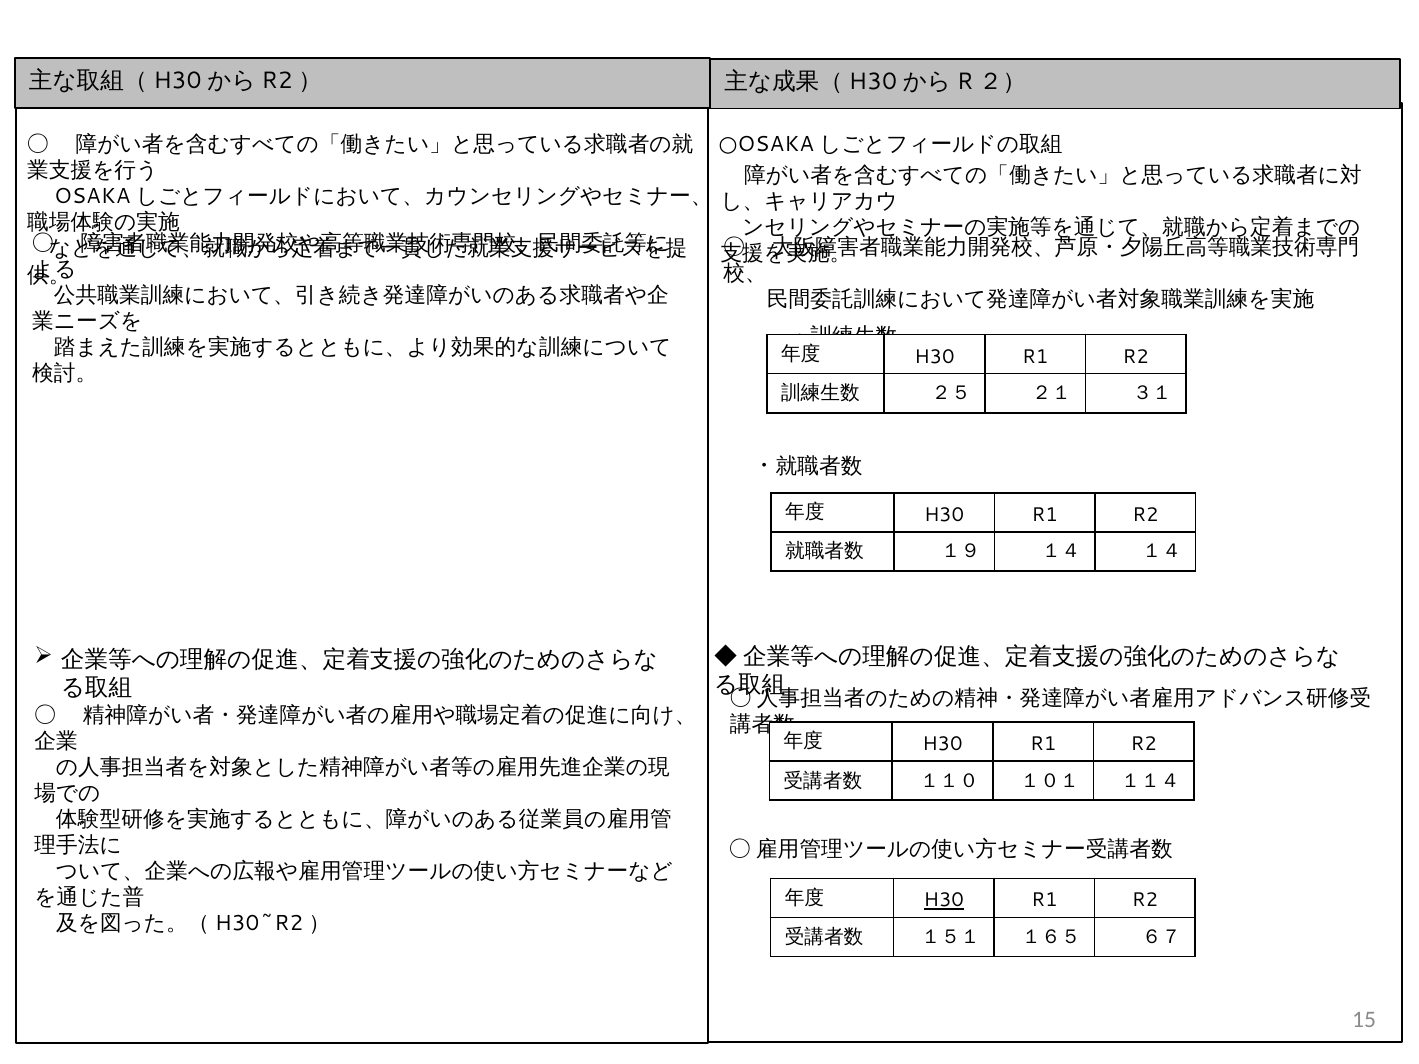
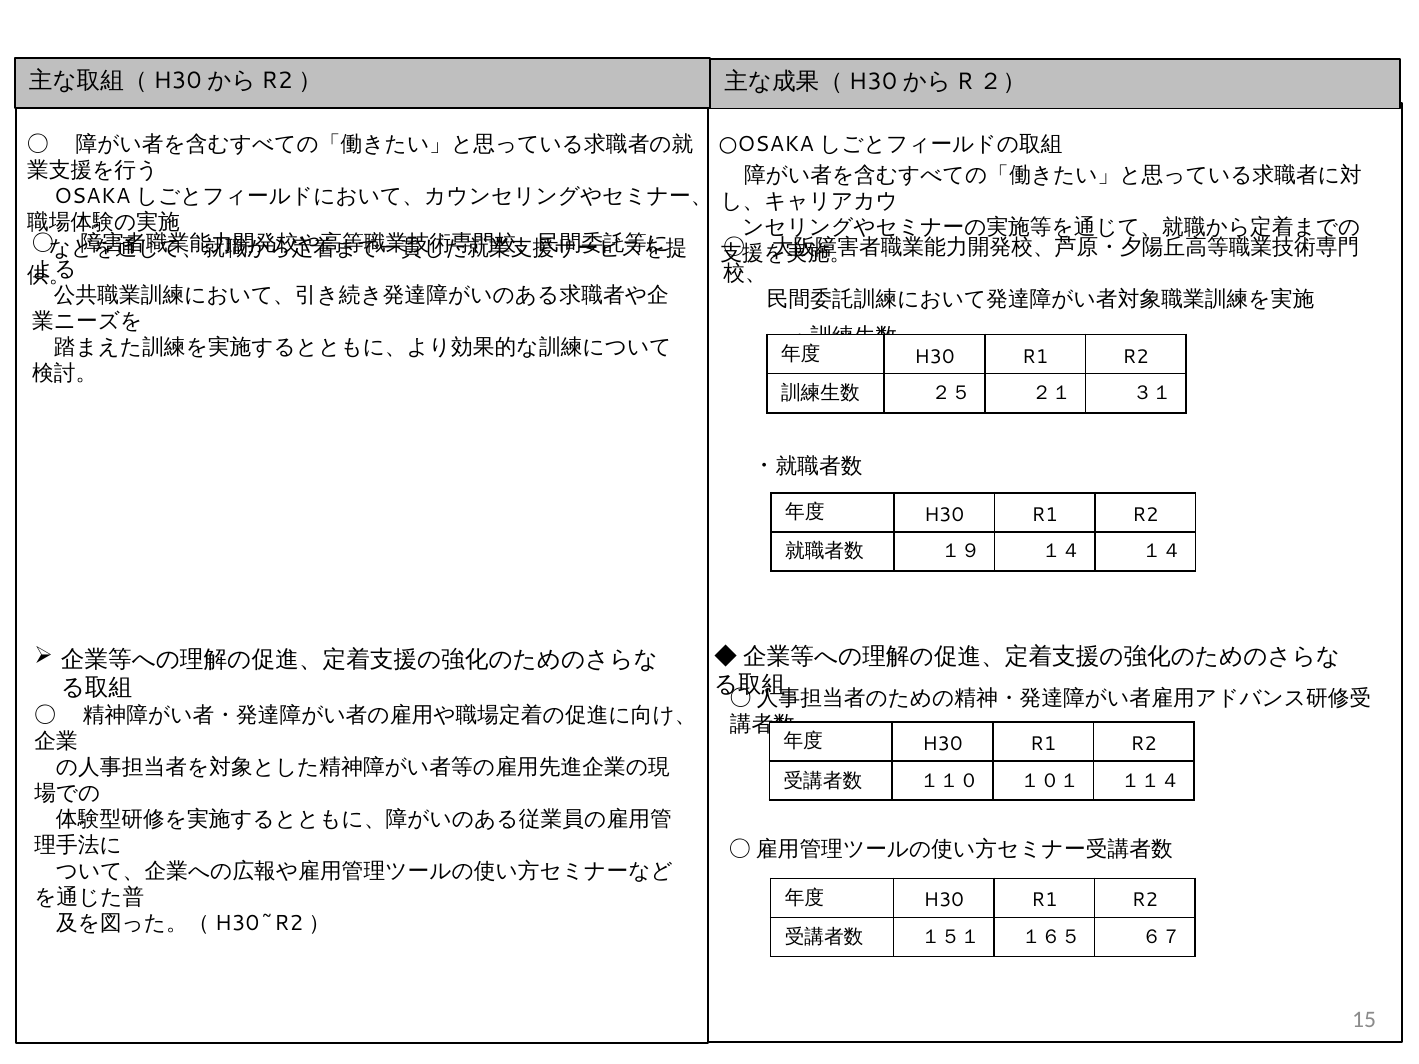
H30 underline: present -> none (944, 901)
